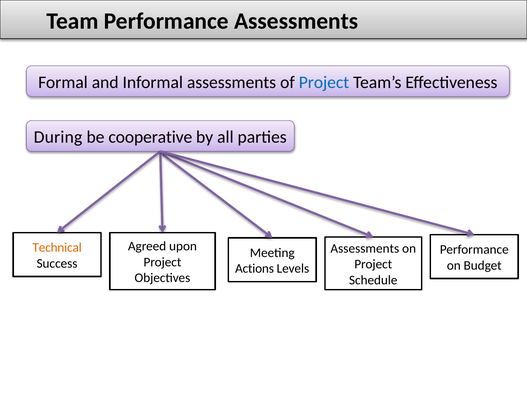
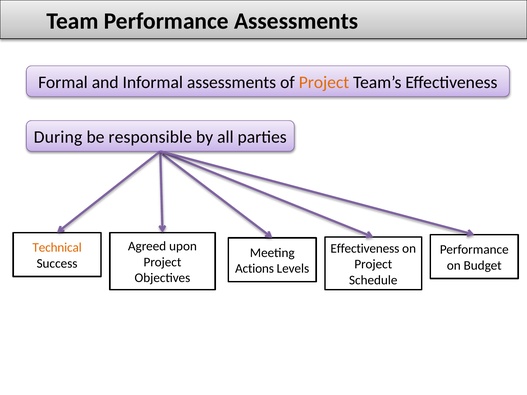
Project colour: blue -> orange (324, 82)
cooperative: cooperative -> responsible (150, 137)
Assessments: Assessments -> Effectiveness (365, 249)
